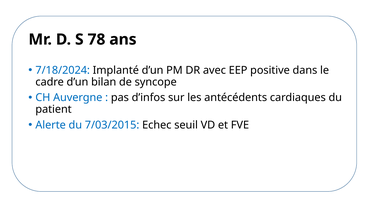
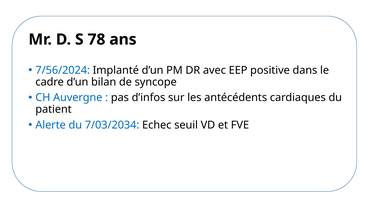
7/18/2024: 7/18/2024 -> 7/56/2024 (63, 70)
7/03/2015: 7/03/2015 -> 7/03/2034 (112, 125)
